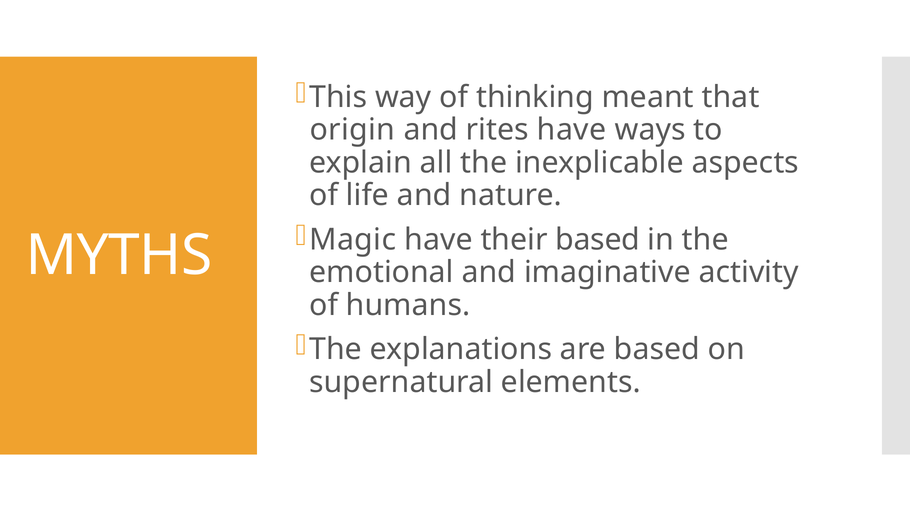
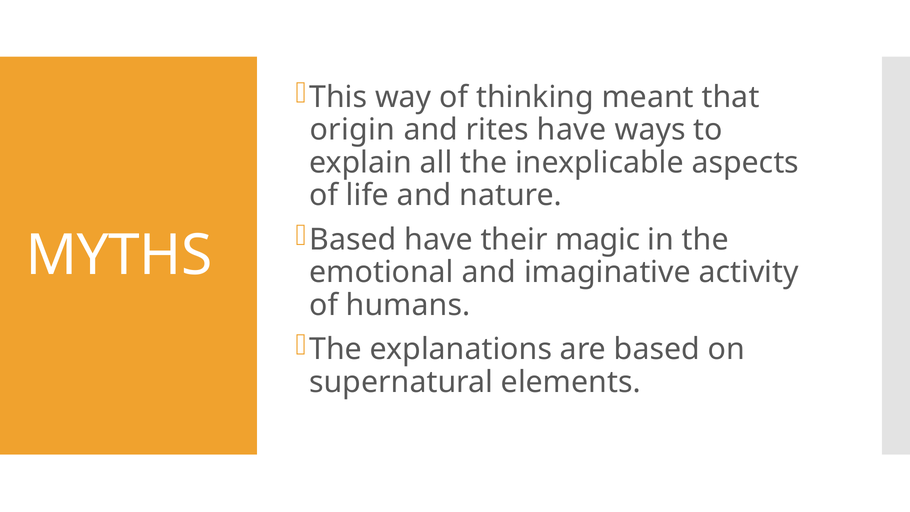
Magic: Magic -> Based (353, 239)
their based: based -> magic (598, 239)
